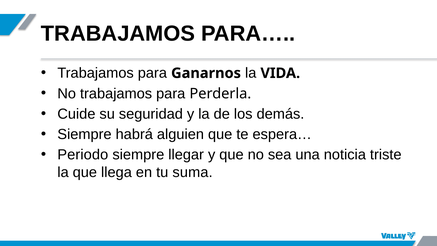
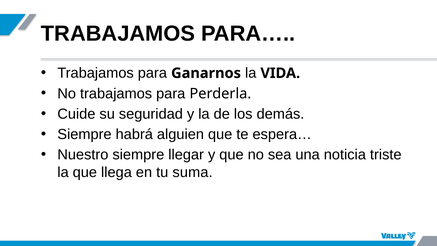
Periodo: Periodo -> Nuestro (83, 155)
